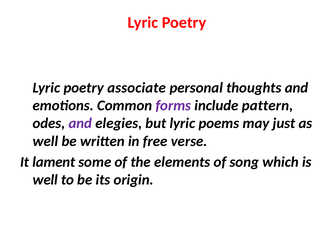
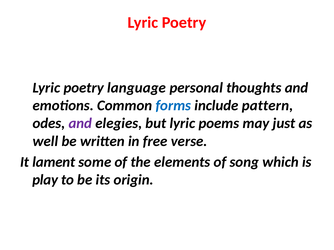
associate: associate -> language (137, 88)
forms colour: purple -> blue (173, 106)
well: well -> play (45, 180)
